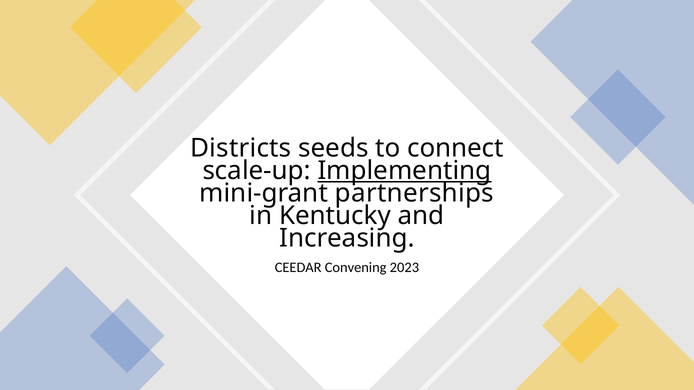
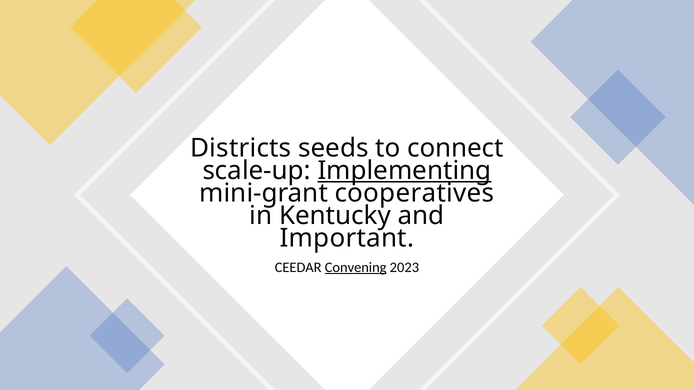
partnerships: partnerships -> cooperatives (414, 193)
Increasing: Increasing -> Important (347, 238)
Convening underline: none -> present (356, 268)
